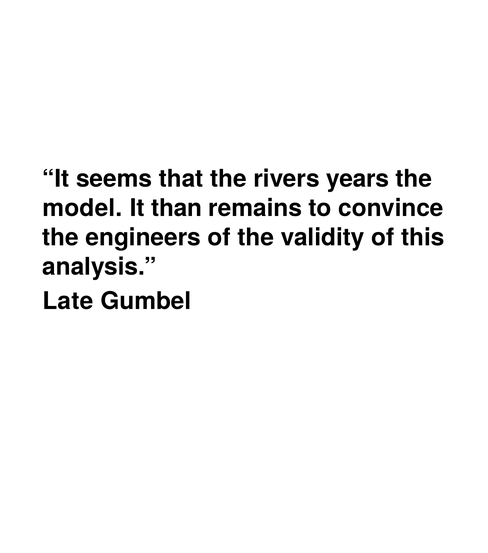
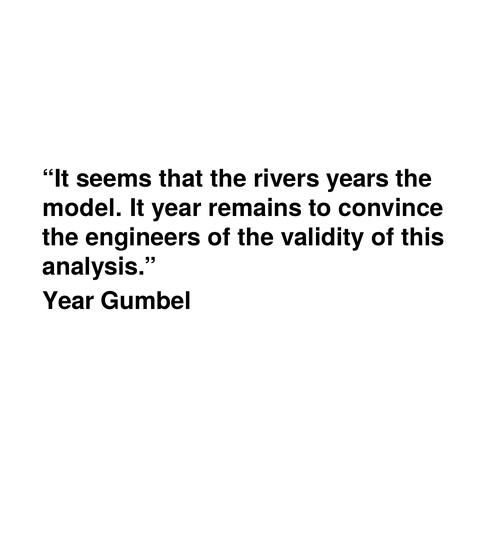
It than: than -> year (176, 208)
Late: Late -> Year (68, 301)
